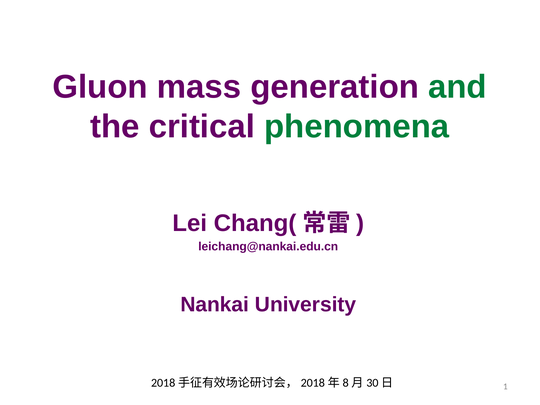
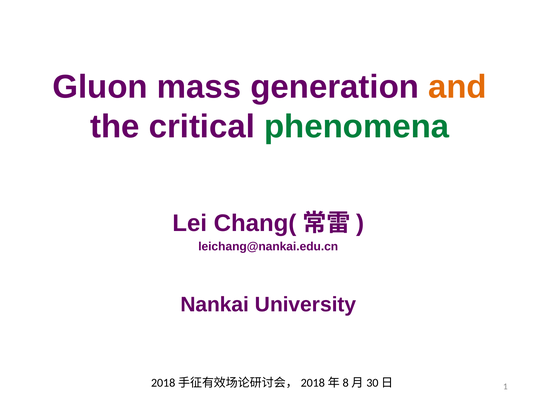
and colour: green -> orange (457, 87)
